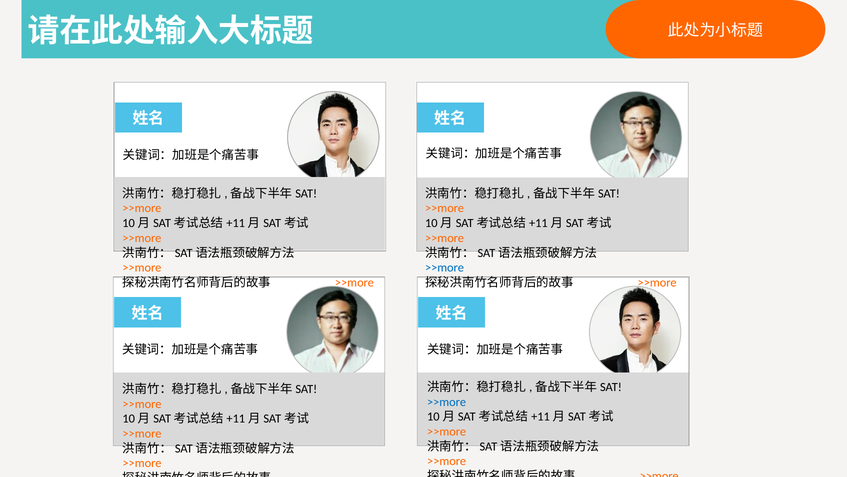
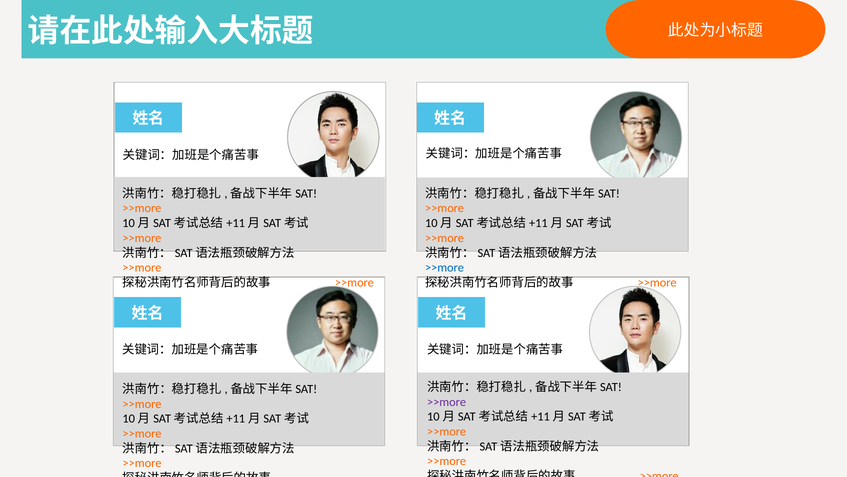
>>more colour: blue -> purple (447, 402)
